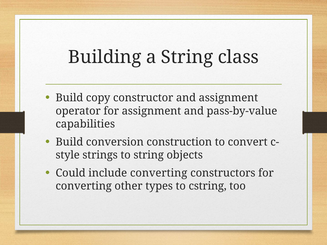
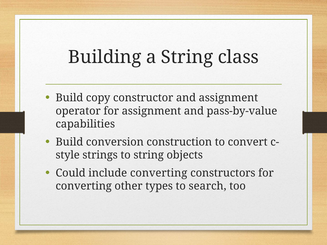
cstring: cstring -> search (208, 186)
